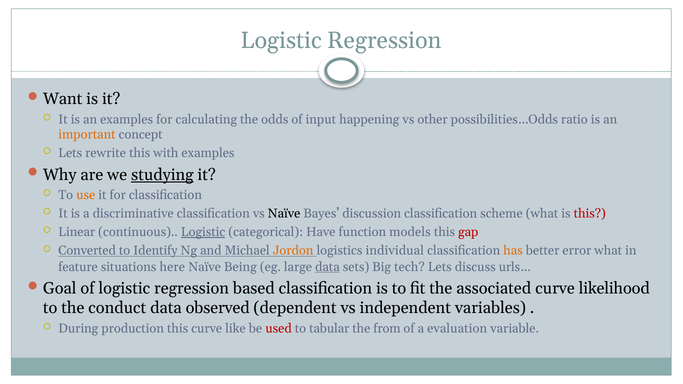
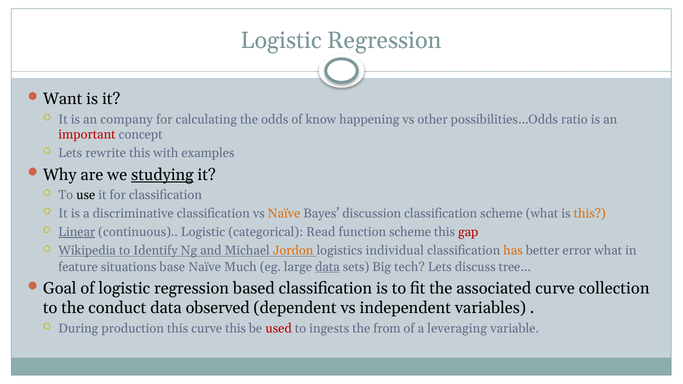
an examples: examples -> company (127, 119)
input: input -> know (321, 119)
important colour: orange -> red (87, 135)
use colour: orange -> black (86, 195)
Naïve colour: black -> orange (284, 214)
this colour: red -> orange (590, 214)
Linear underline: none -> present (77, 232)
Logistic underline: present -> none (203, 232)
Have: Have -> Read (321, 232)
function models: models -> scheme (410, 232)
Converted: Converted -> Wikipedia (87, 251)
here: here -> base (172, 267)
Being: Being -> Much (240, 267)
urls…: urls… -> tree… (515, 267)
likelihood: likelihood -> collection (614, 289)
curve like: like -> this (236, 329)
tabular: tabular -> ingests (329, 329)
evaluation: evaluation -> leveraging (457, 329)
